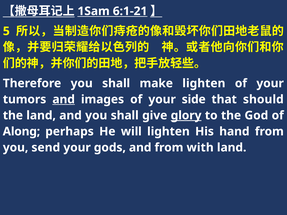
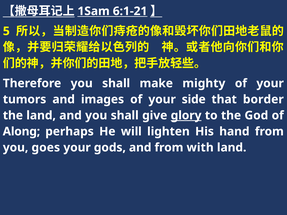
make lighten: lighten -> mighty (204, 83)
and underline: present -> none (64, 99)
should: should -> border (263, 99)
send: send -> goes (46, 148)
